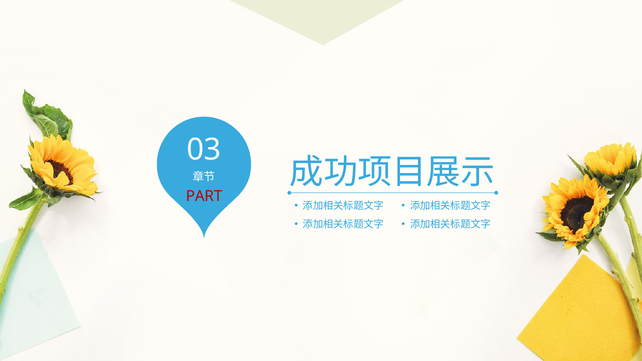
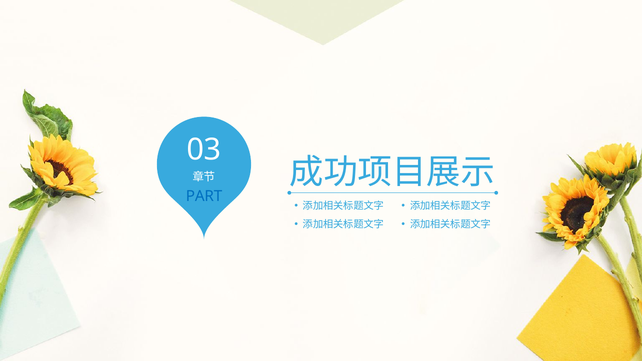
PART colour: red -> blue (204, 196)
